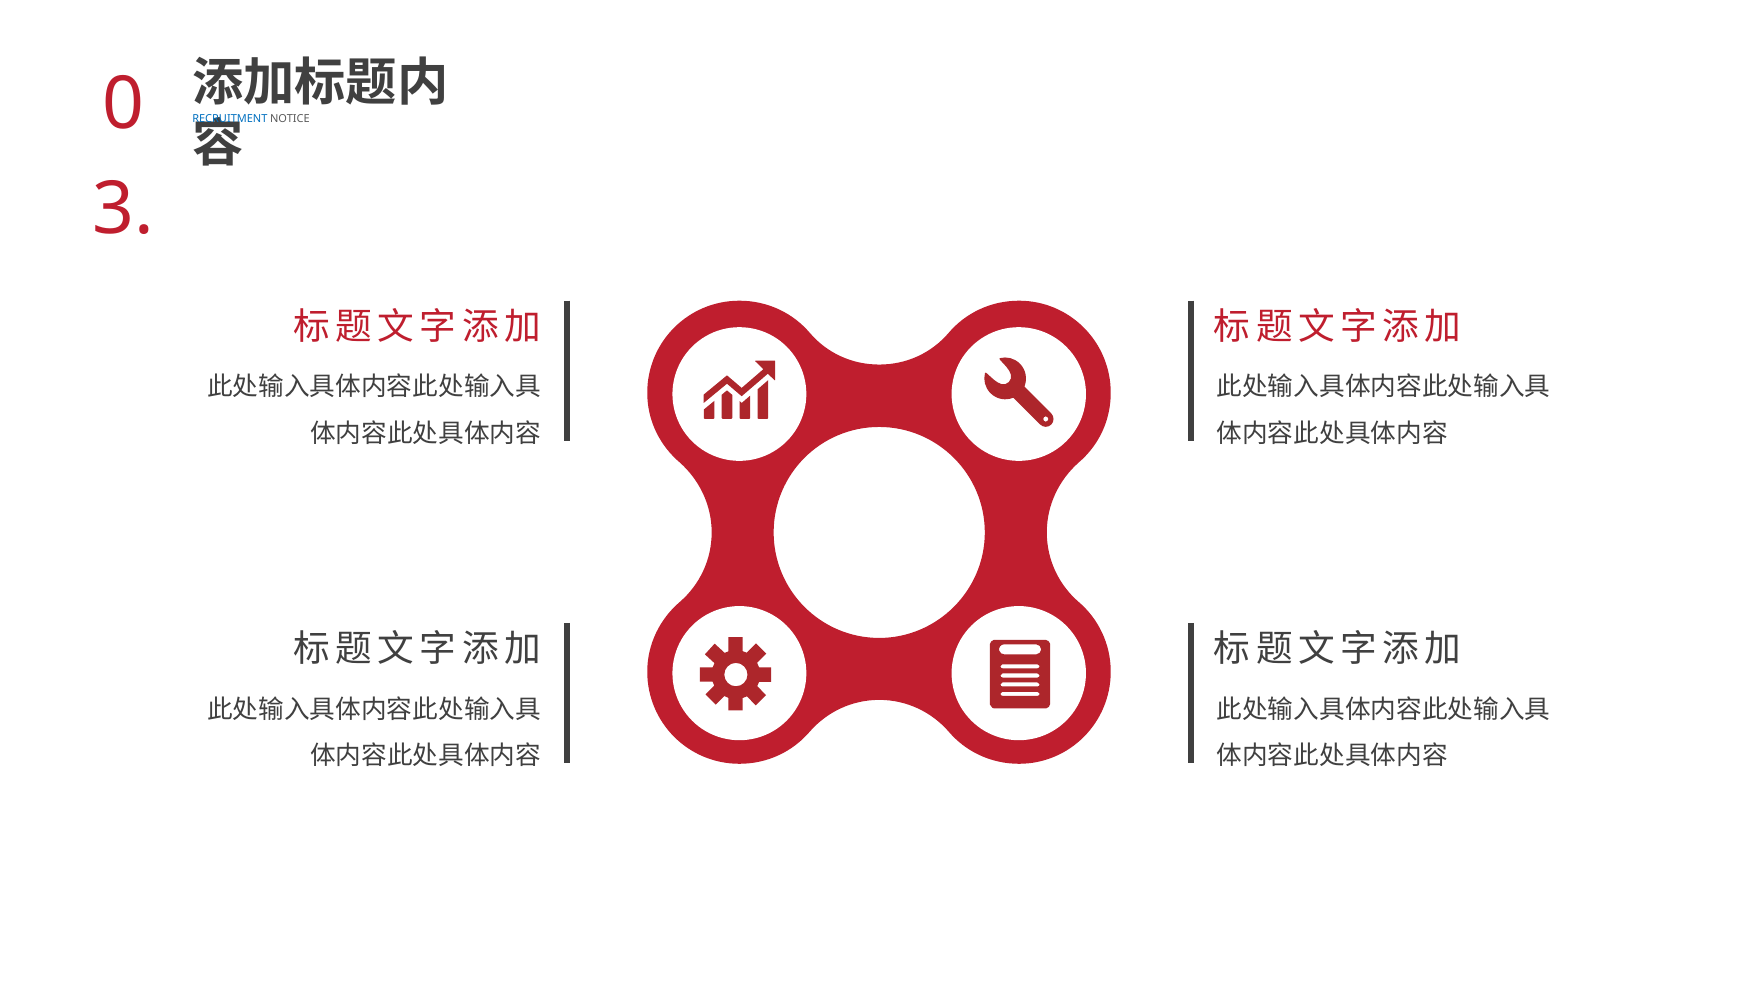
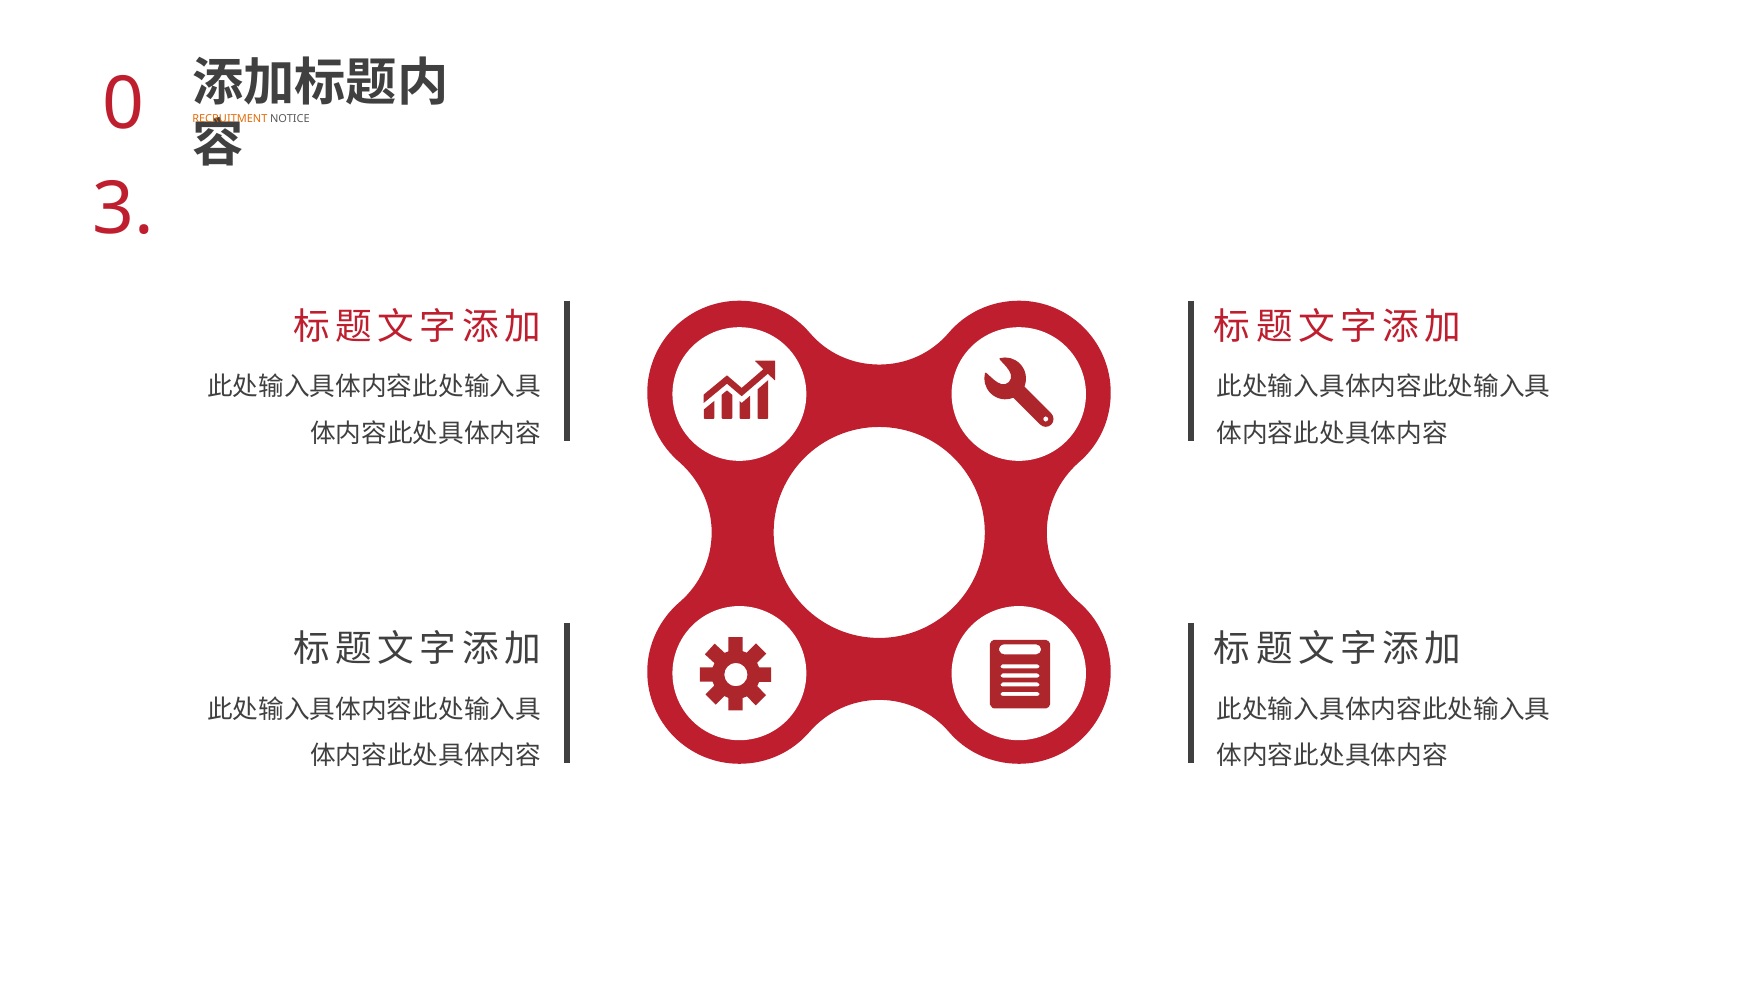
RECRUITMENT colour: blue -> orange (230, 119)
